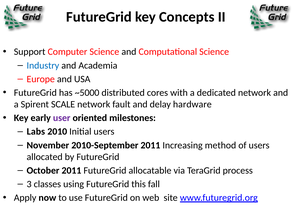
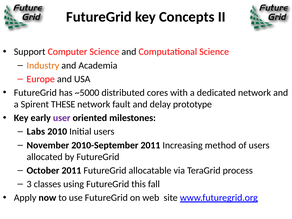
Industry colour: blue -> orange (43, 65)
SCALE: SCALE -> THESE (63, 104)
hardware: hardware -> prototype (192, 104)
